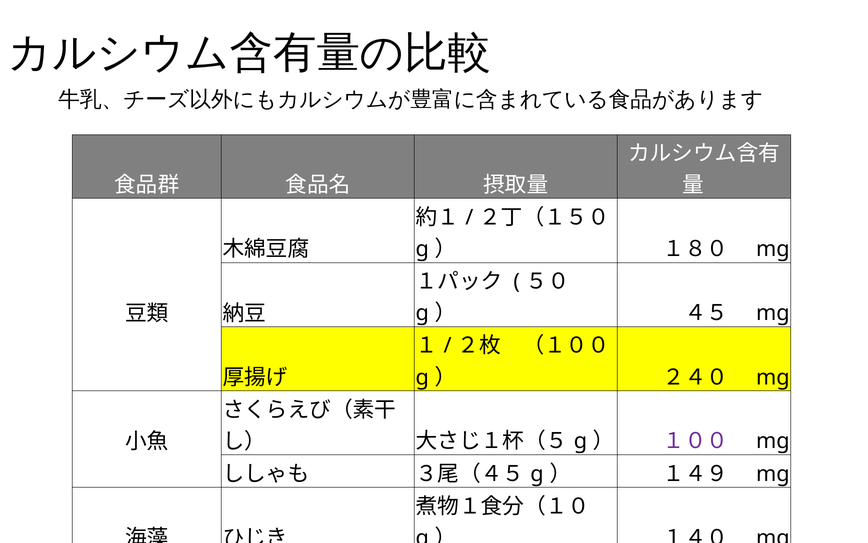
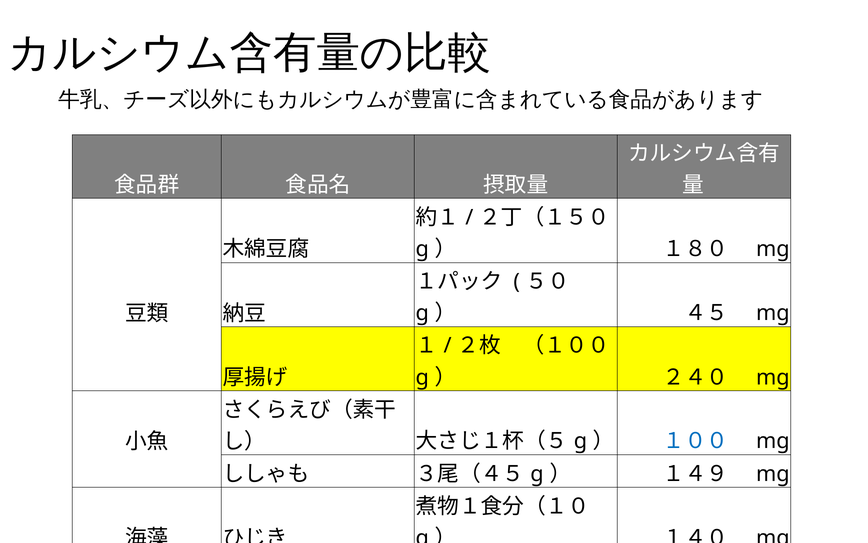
１００ colour: purple -> blue (696, 441)
